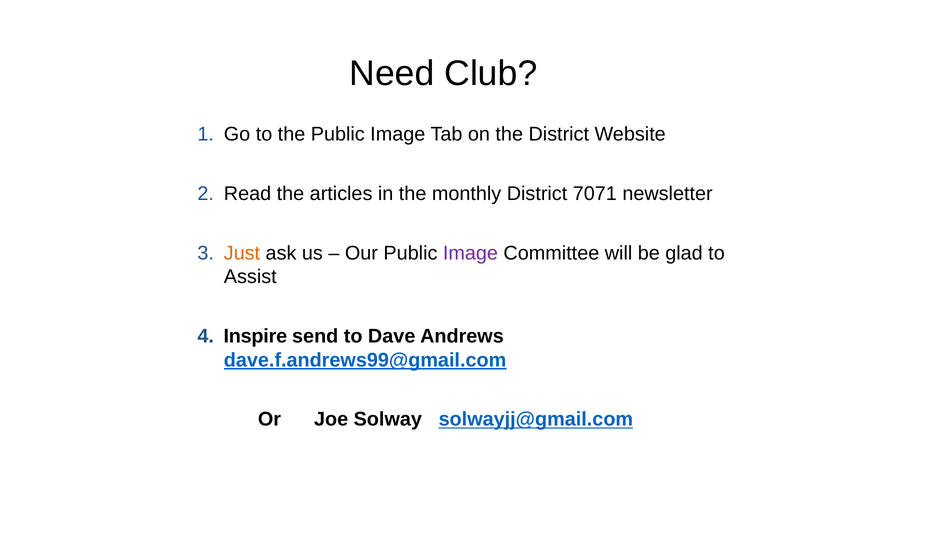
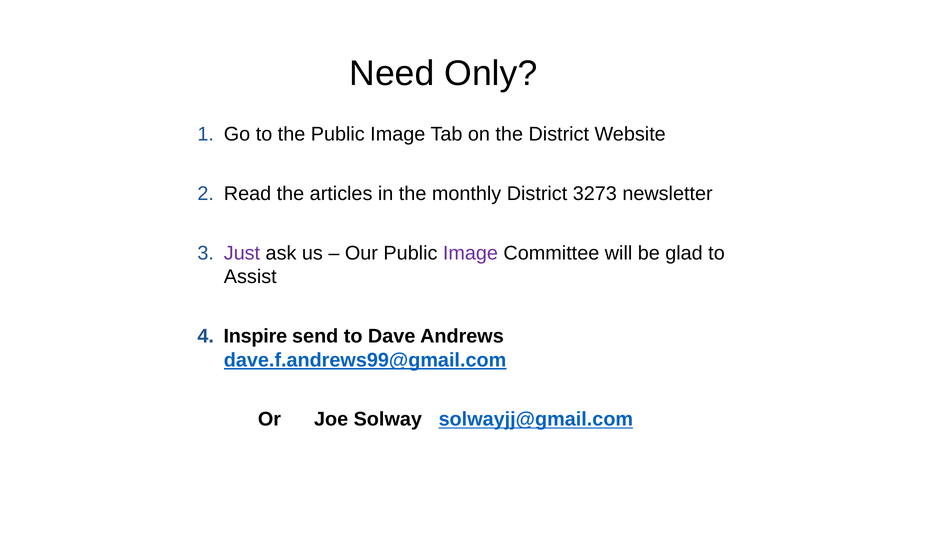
Club: Club -> Only (491, 74)
7071: 7071 -> 3273 (595, 194)
Just colour: orange -> purple (242, 253)
